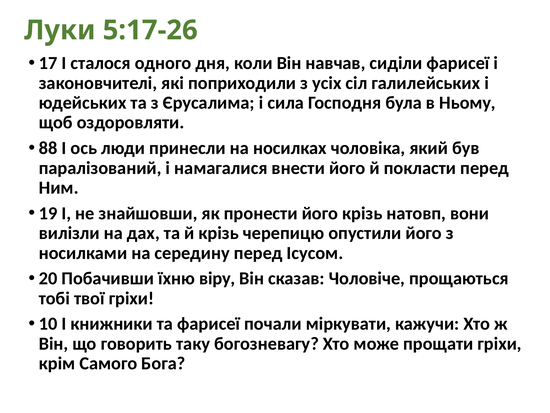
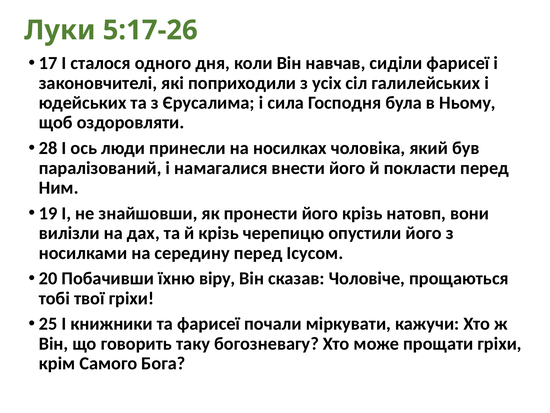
88: 88 -> 28 (48, 148)
10: 10 -> 25 (48, 324)
